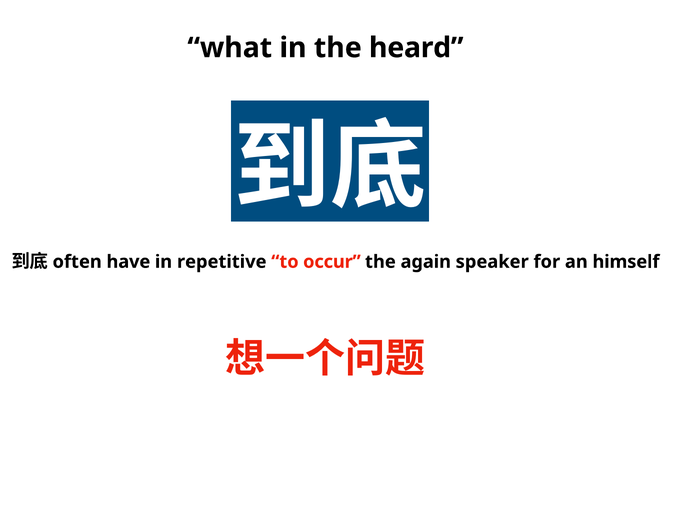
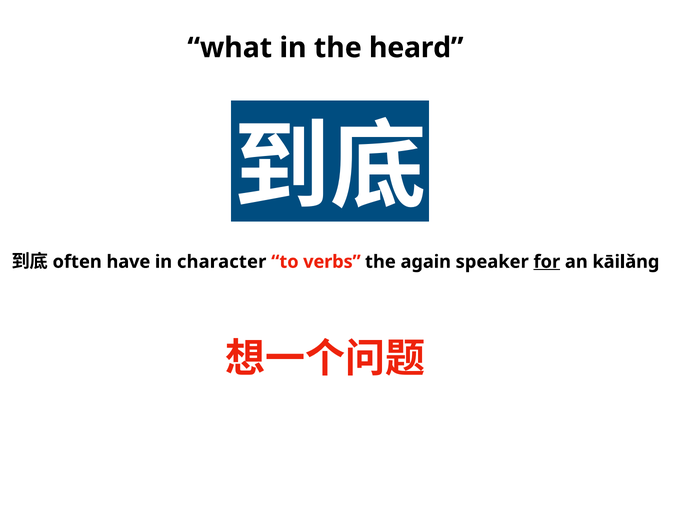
repetitive: repetitive -> character (222, 262)
occur: occur -> verbs (332, 262)
for underline: none -> present (547, 262)
himself: himself -> kāilǎng (626, 262)
